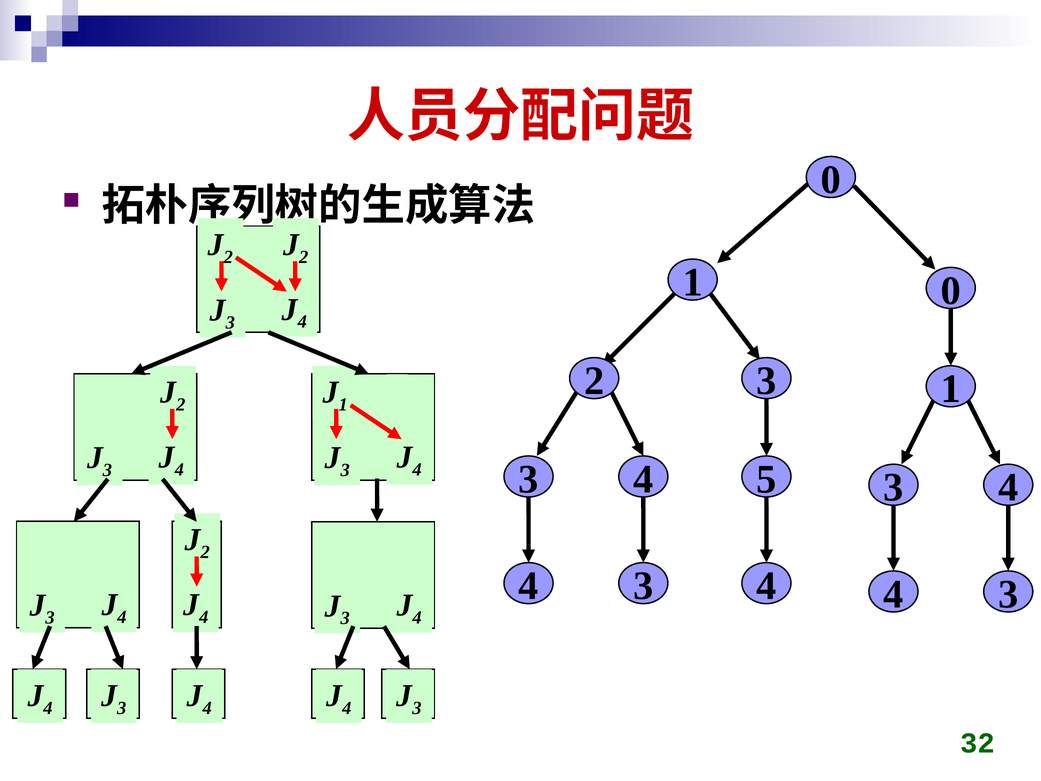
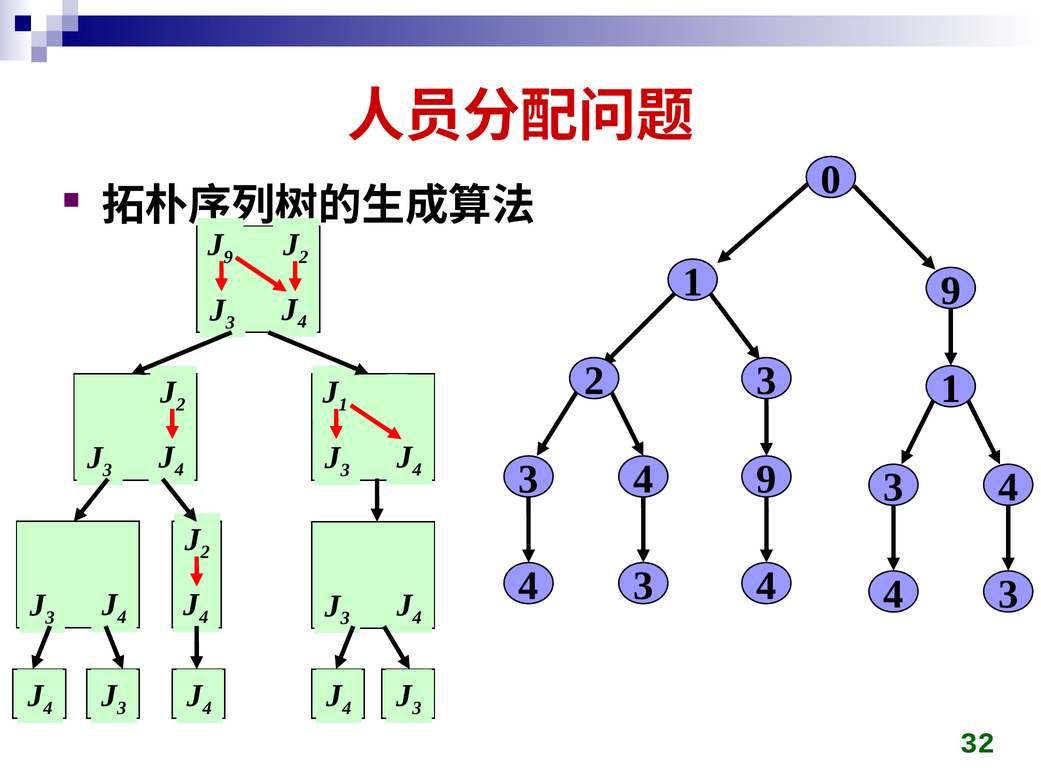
2: 2 -> 9 (228, 257)
1 0: 0 -> 9 (951, 291)
4 5: 5 -> 9 (766, 479)
